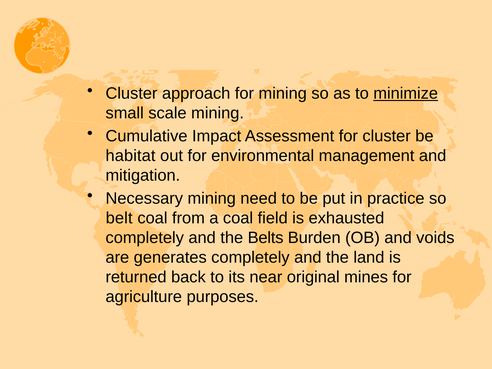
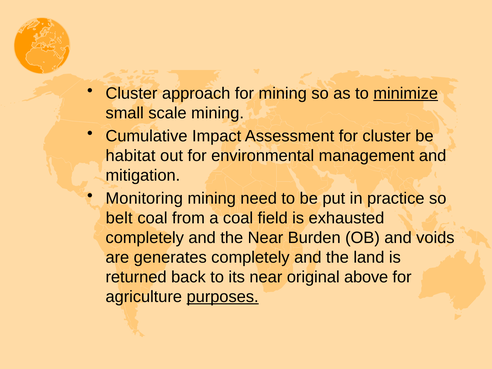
Necessary: Necessary -> Monitoring (144, 198)
the Belts: Belts -> Near (265, 238)
mines: mines -> above (366, 277)
purposes underline: none -> present (223, 297)
